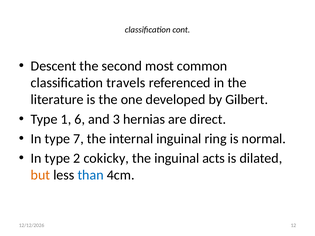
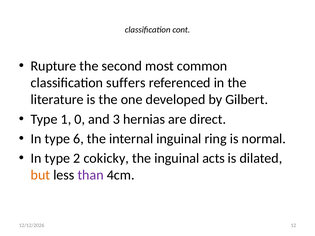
Descent: Descent -> Rupture (54, 66)
travels: travels -> suffers (126, 83)
6: 6 -> 0 (80, 119)
7: 7 -> 6 (79, 139)
than colour: blue -> purple (91, 175)
